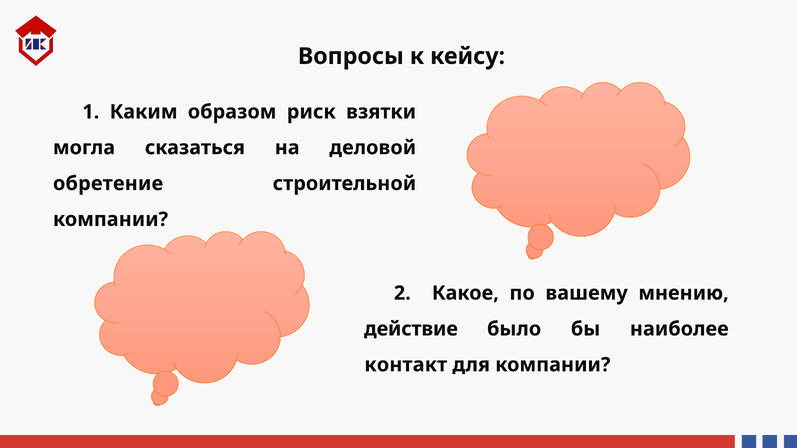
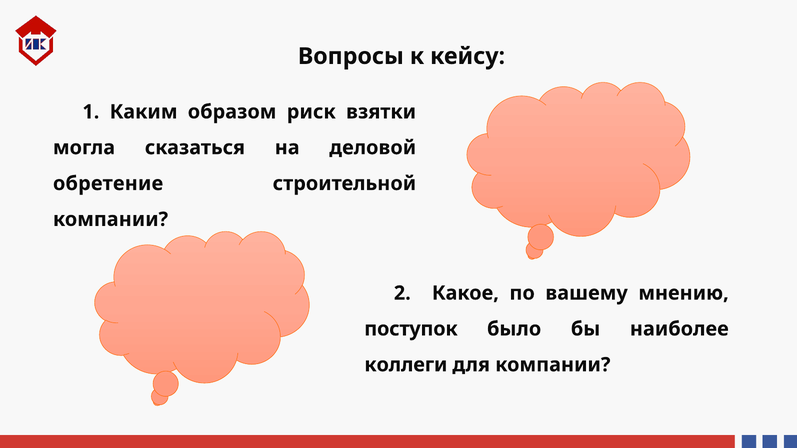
действие: действие -> поступок (411, 329)
контакт: контакт -> коллеги (406, 365)
